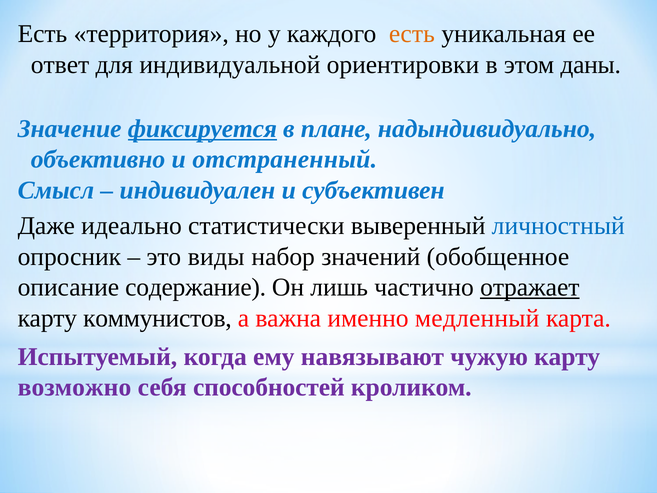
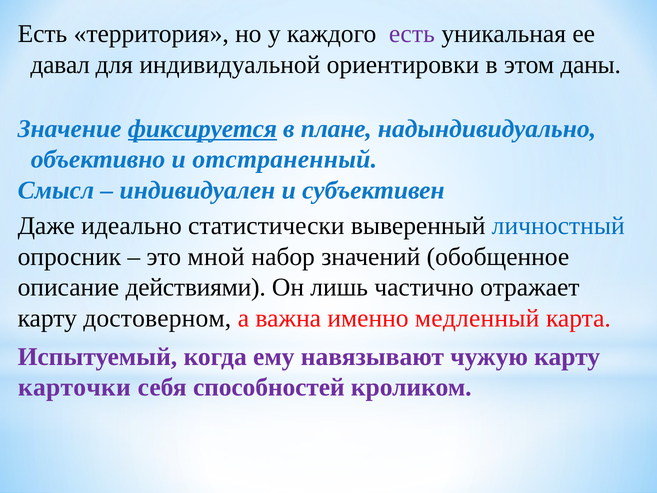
есть colour: orange -> purple (412, 34)
ответ: ответ -> давал (60, 65)
виды: виды -> мной (216, 257)
содержание: содержание -> действиями (196, 287)
отражает underline: present -> none (530, 287)
коммунистов: коммунистов -> достоверном (157, 318)
возможно: возможно -> карточки (74, 387)
